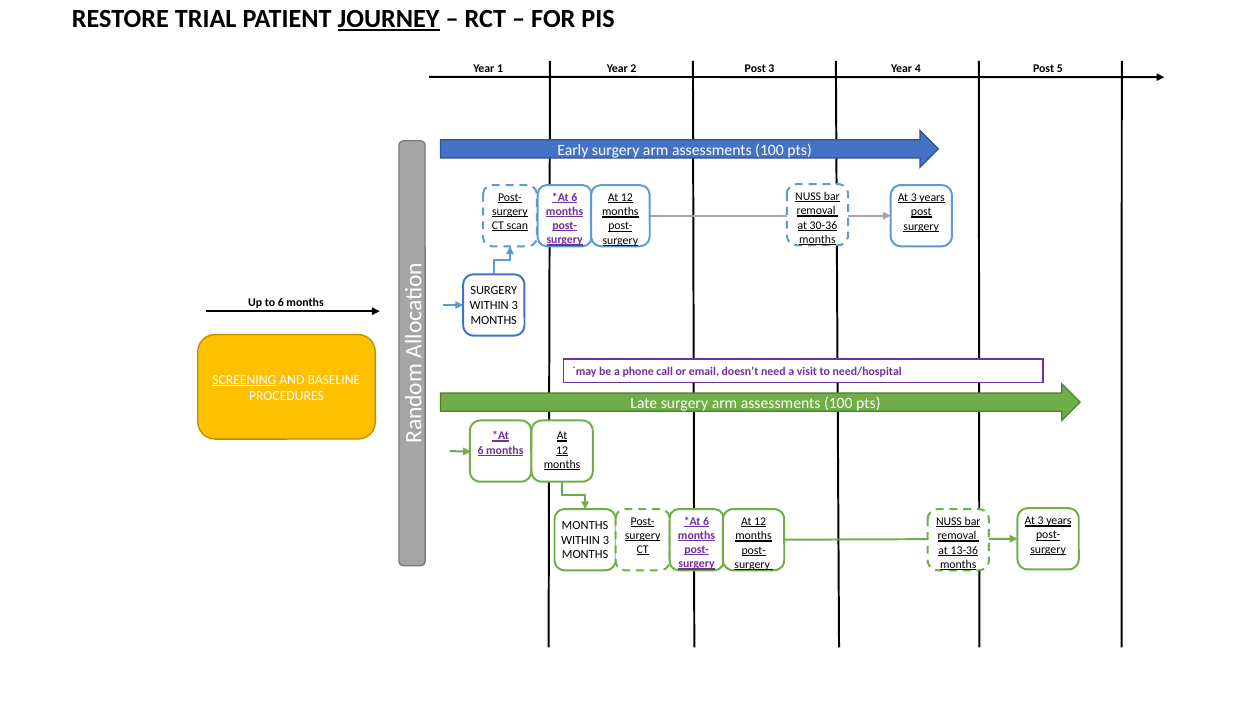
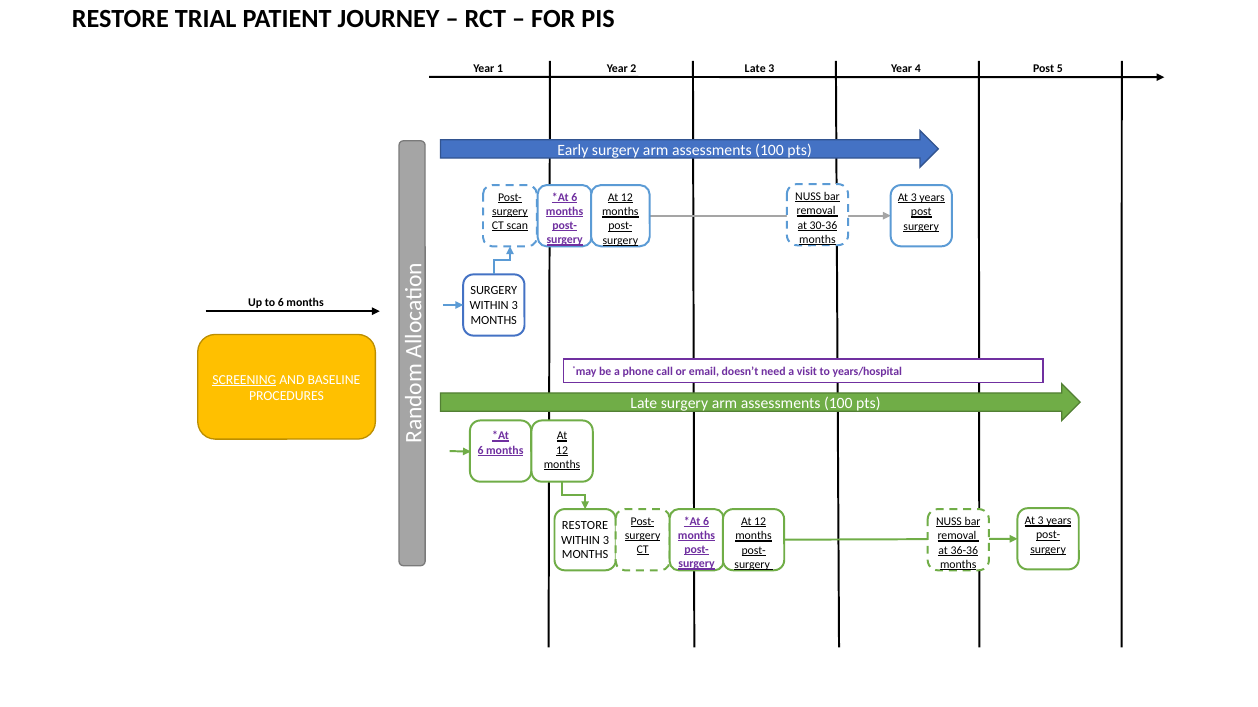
JOURNEY underline: present -> none (389, 19)
2 Post: Post -> Late (755, 69)
need/hospital: need/hospital -> years/hospital (867, 372)
MONTHS: MONTHS -> RESTORE (585, 525)
13-36: 13-36 -> 36-36 (964, 551)
